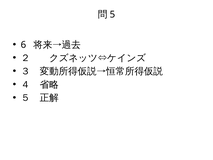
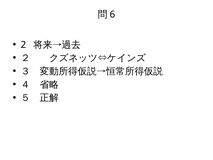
5: 5 -> 6 (112, 14)
6: 6 -> 2 (23, 45)
